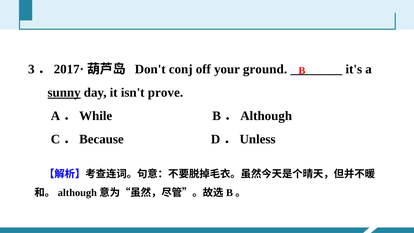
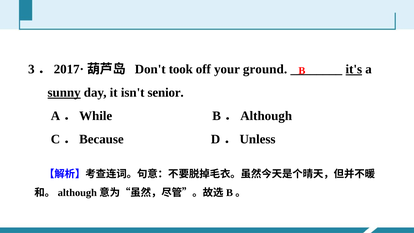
conj: conj -> took (181, 69)
it's underline: none -> present (354, 69)
prove: prove -> senior (166, 93)
